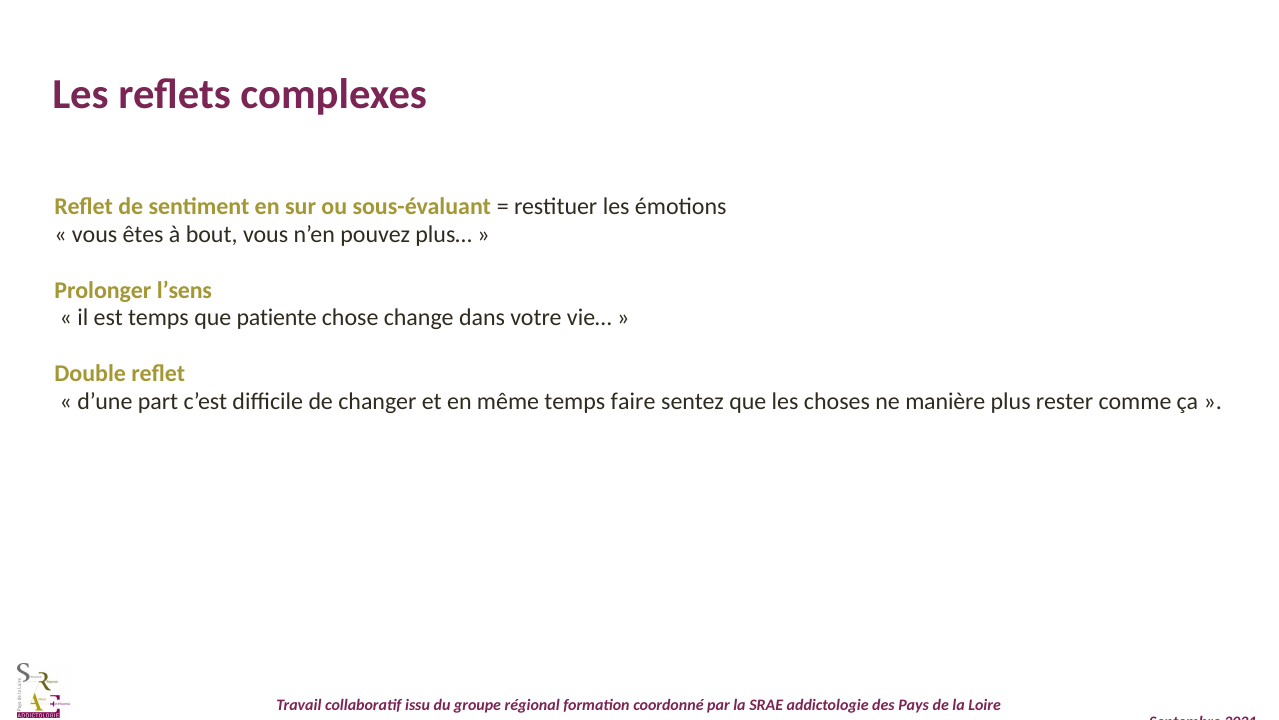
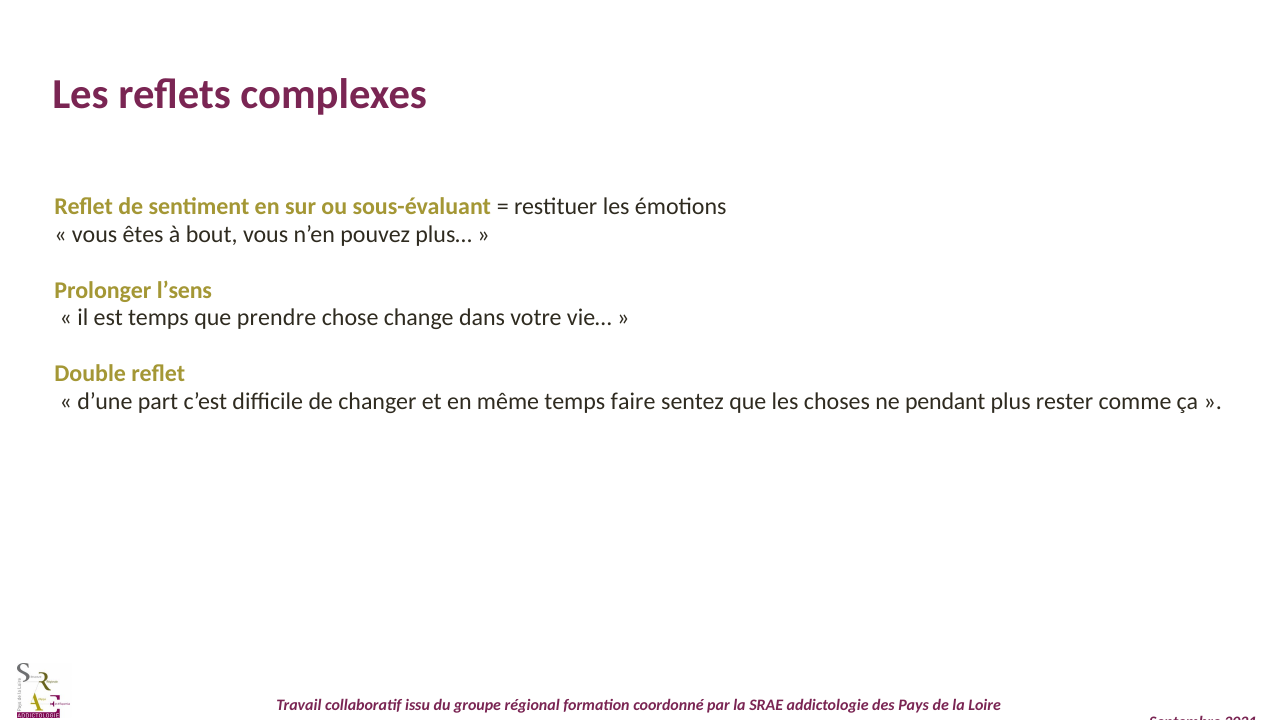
patiente: patiente -> prendre (277, 318)
manière: manière -> pendant (945, 401)
